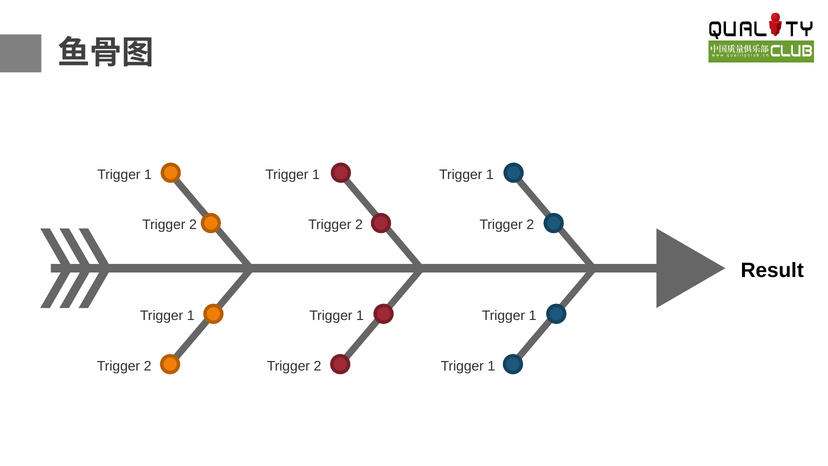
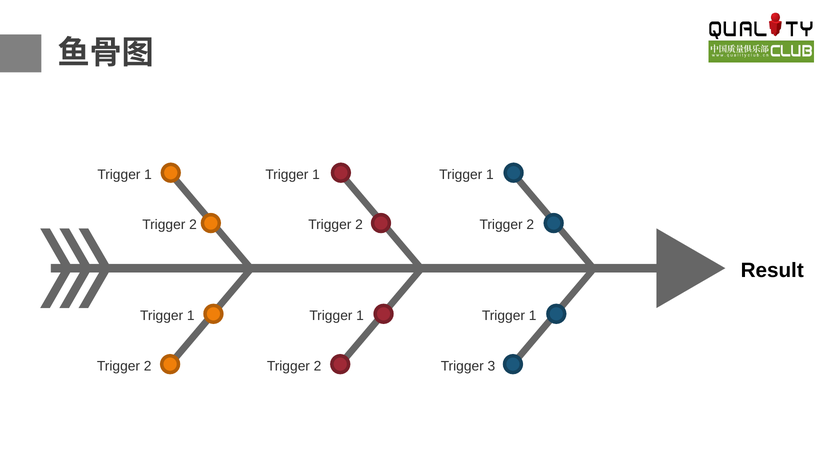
1: 1 -> 3 (491, 366)
